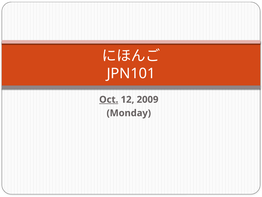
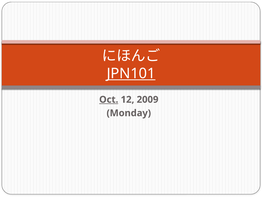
JPN101 underline: none -> present (131, 73)
